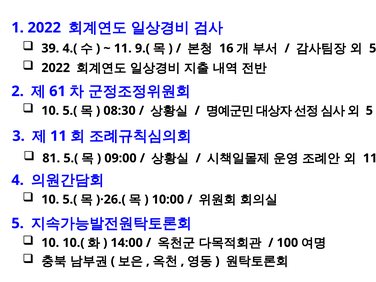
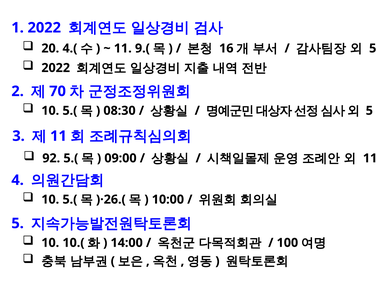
39: 39 -> 20 (50, 48)
61: 61 -> 70 (58, 91)
81: 81 -> 92 (51, 158)
